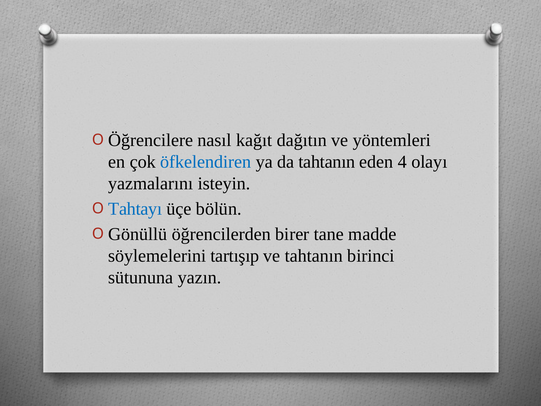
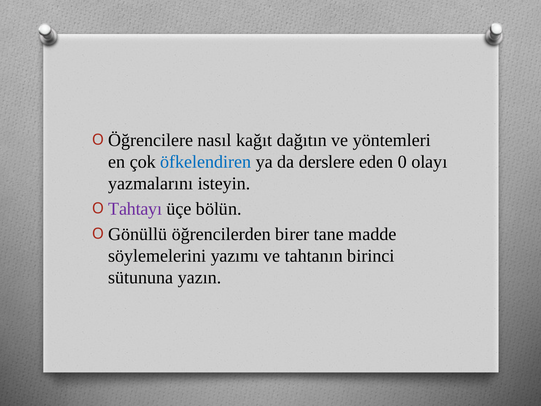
da tahtanın: tahtanın -> derslere (327, 162)
4: 4 -> 0 (402, 162)
Tahtayı colour: blue -> purple (135, 209)
tartışıp: tartışıp -> yazımı (235, 256)
